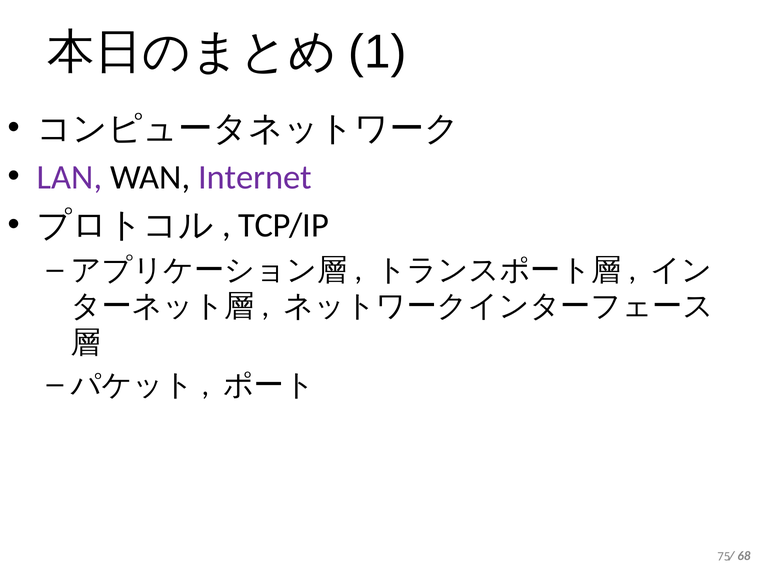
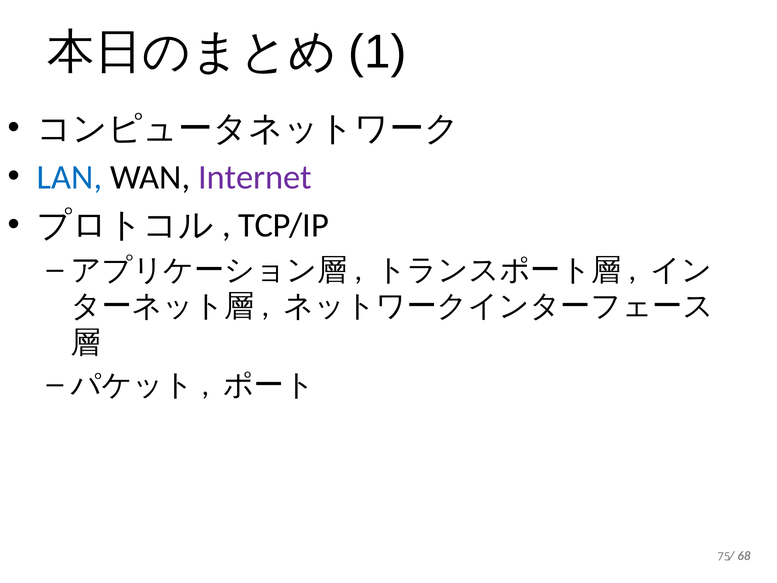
LAN colour: purple -> blue (70, 177)
